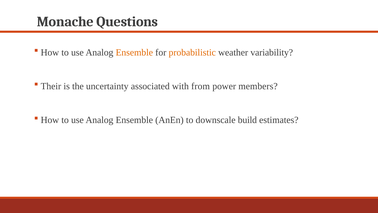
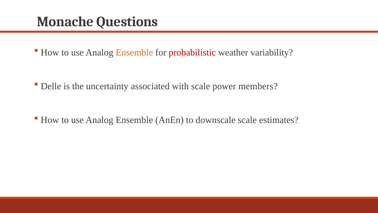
probabilistic colour: orange -> red (192, 52)
Their: Their -> Delle (51, 86)
with from: from -> scale (201, 86)
downscale build: build -> scale (247, 120)
